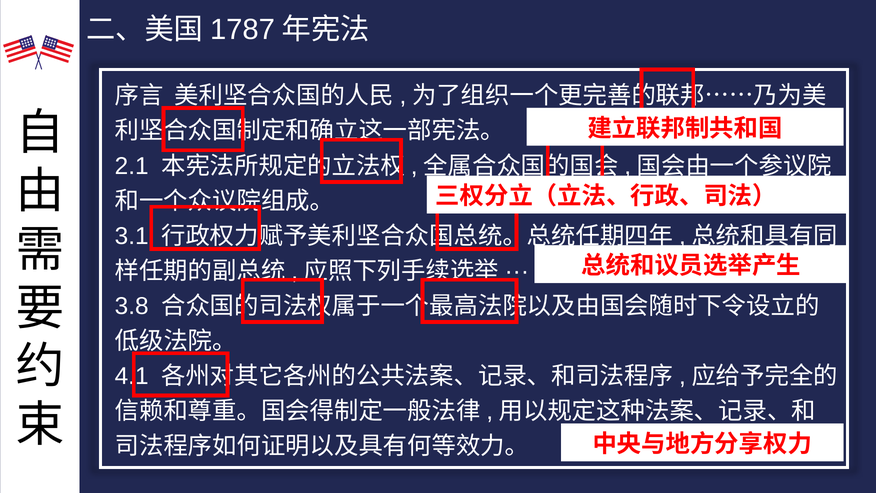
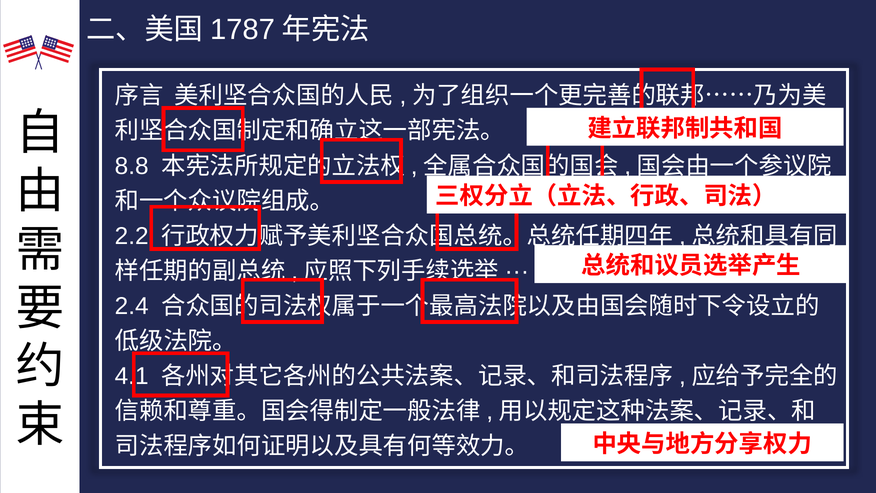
2.1: 2.1 -> 8.8 (132, 166)
3.1: 3.1 -> 2.2 (132, 236)
3.8: 3.8 -> 2.4 (132, 306)
